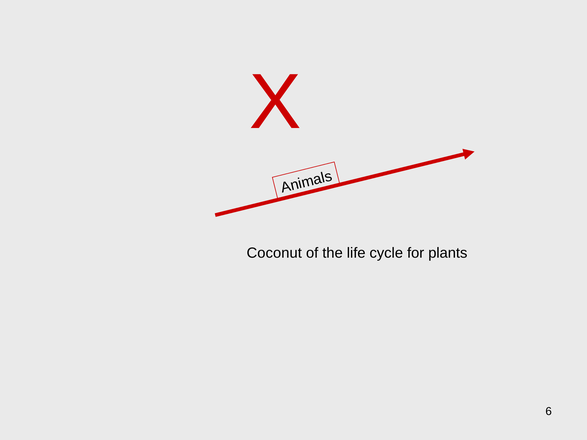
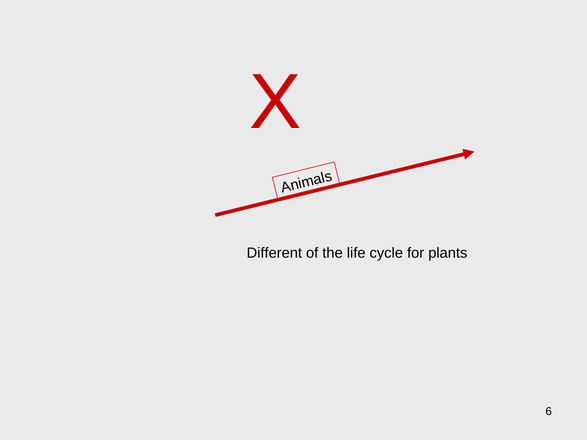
Coconut: Coconut -> Different (274, 253)
